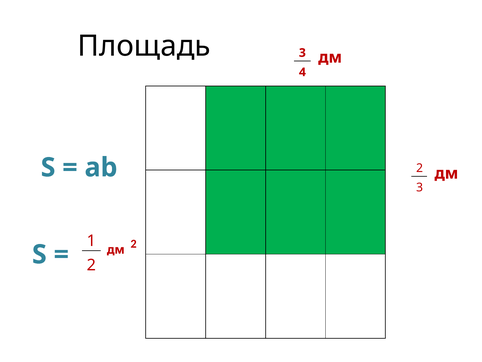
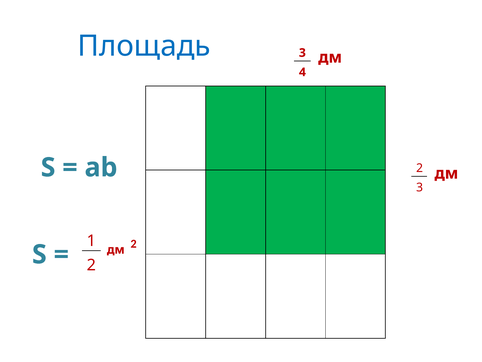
Площадь colour: black -> blue (144, 46)
